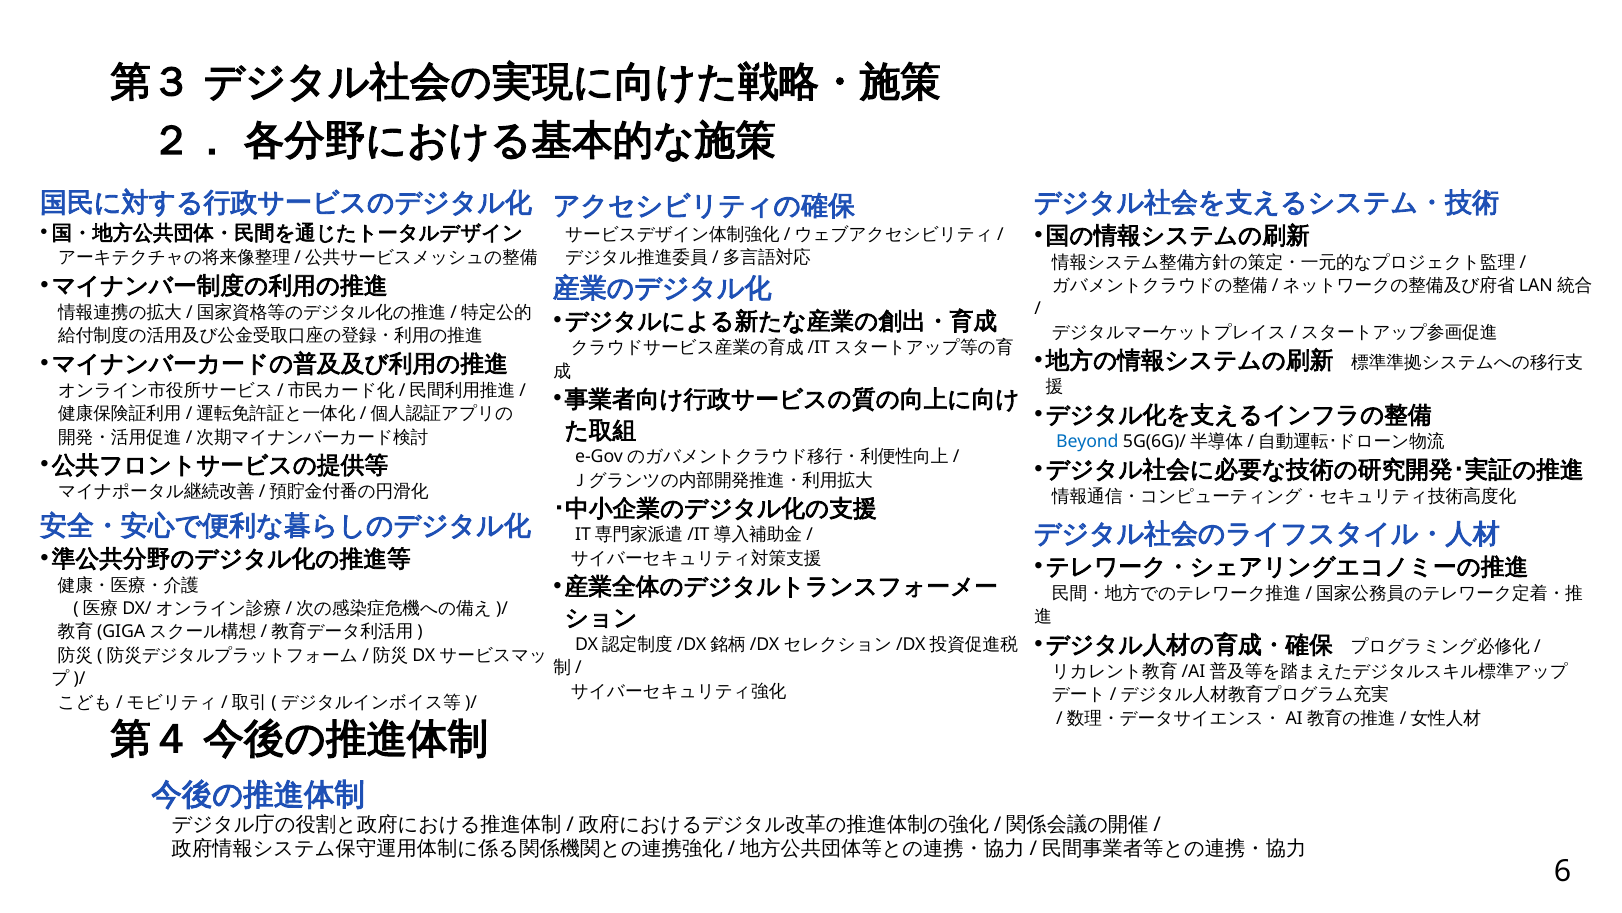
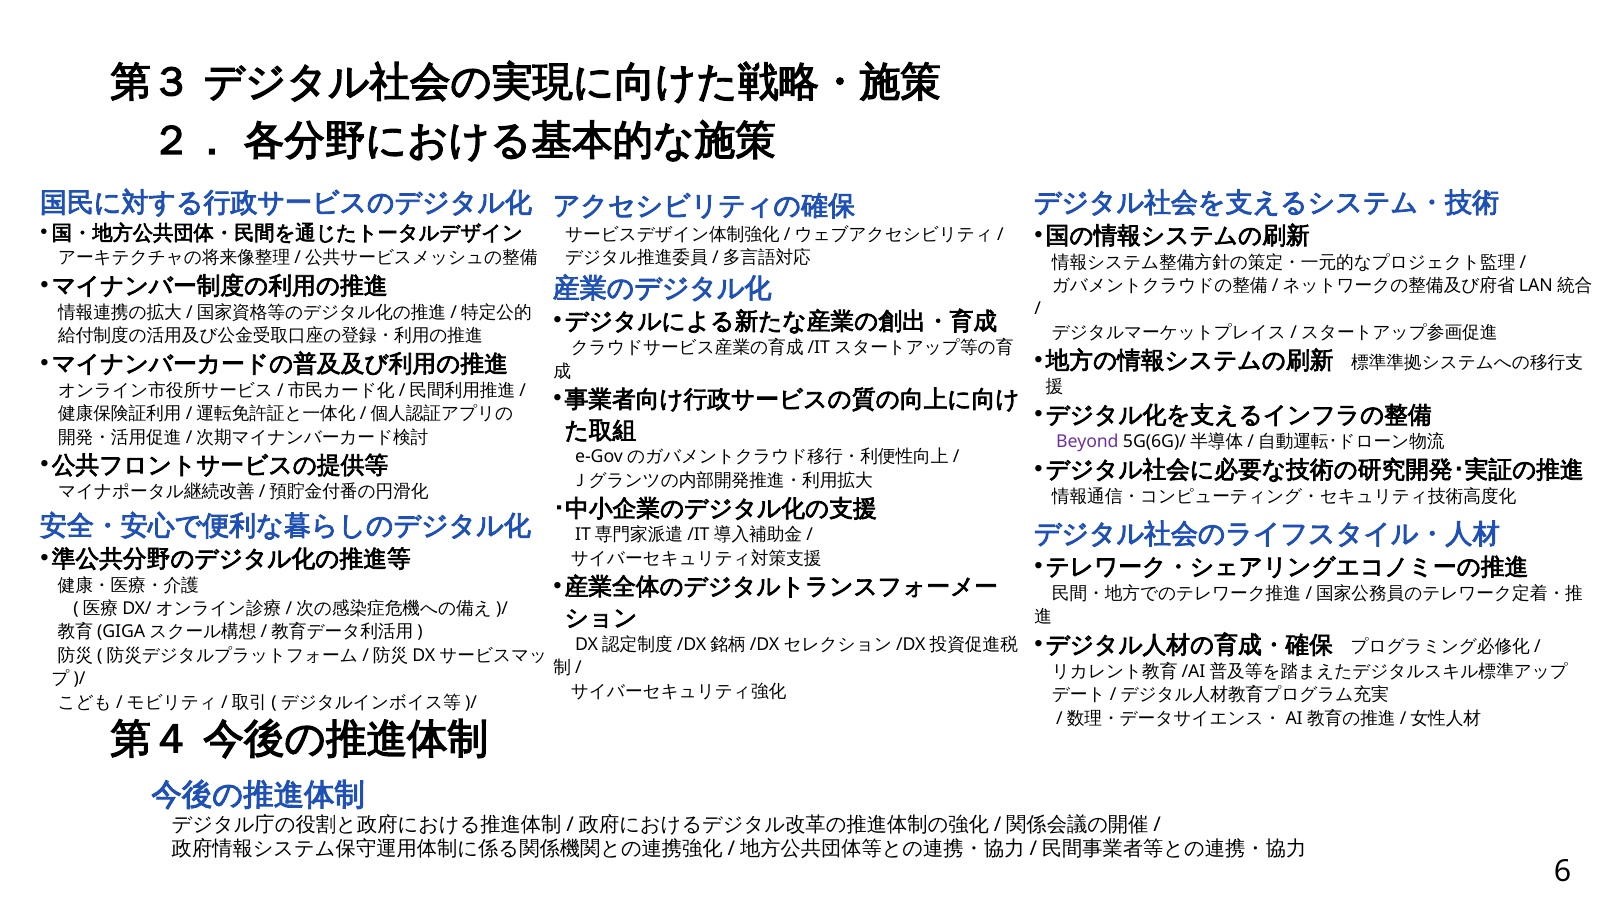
Beyond colour: blue -> purple (1087, 441)
